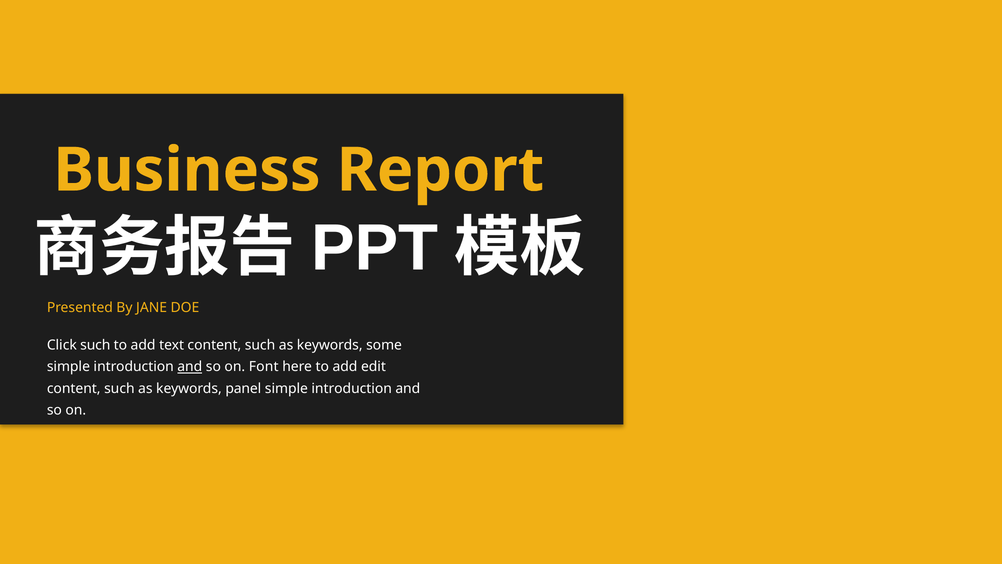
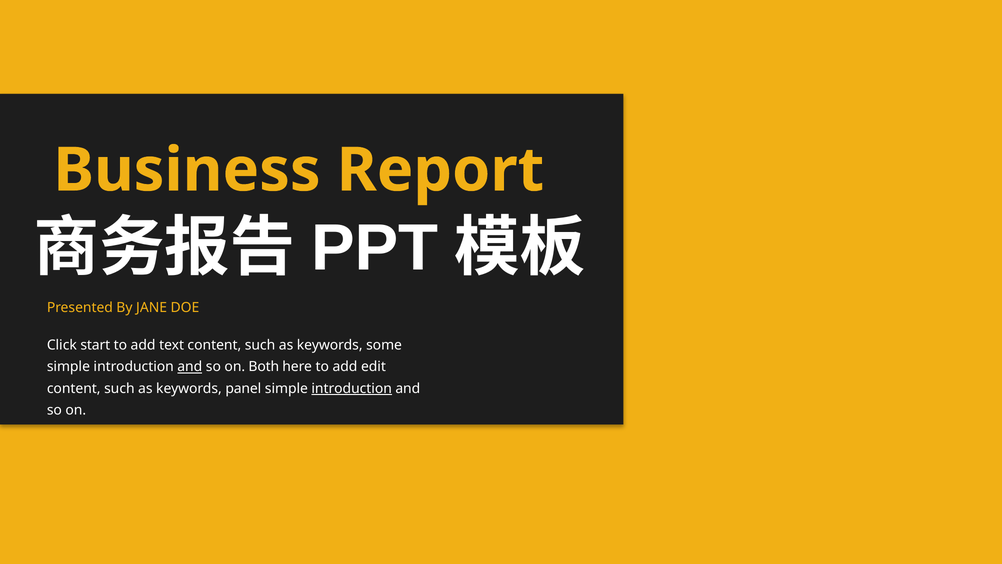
Click such: such -> start (95, 345)
Font: Font -> Both (264, 367)
introduction underline: none -> present (352, 388)
